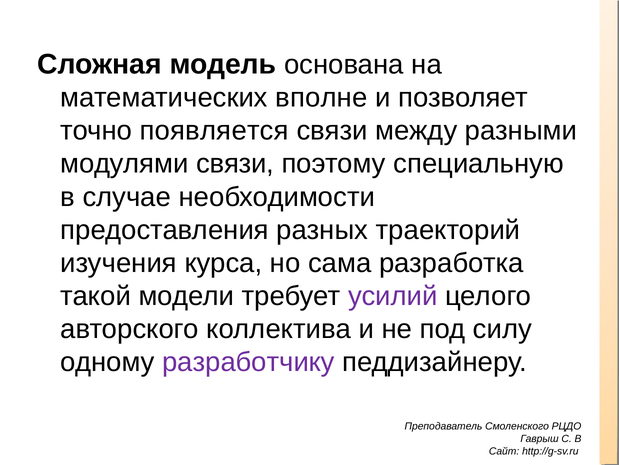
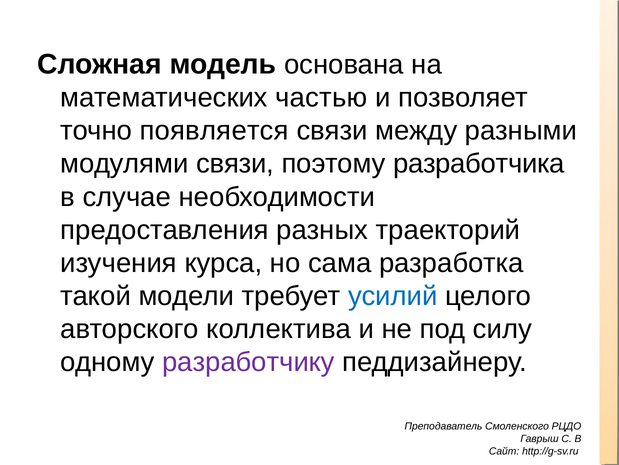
вполне: вполне -> частью (321, 98)
специальную: специальную -> разработчика (479, 164)
усилий colour: purple -> blue (393, 296)
